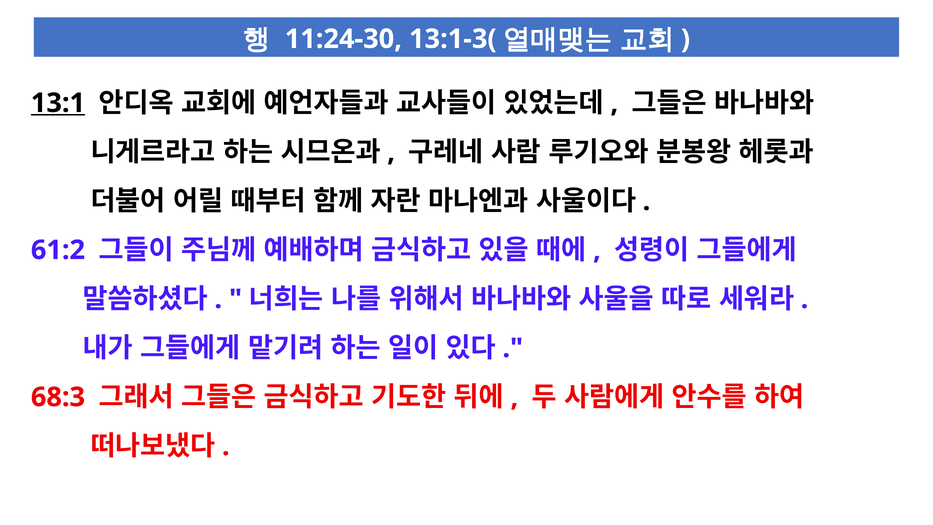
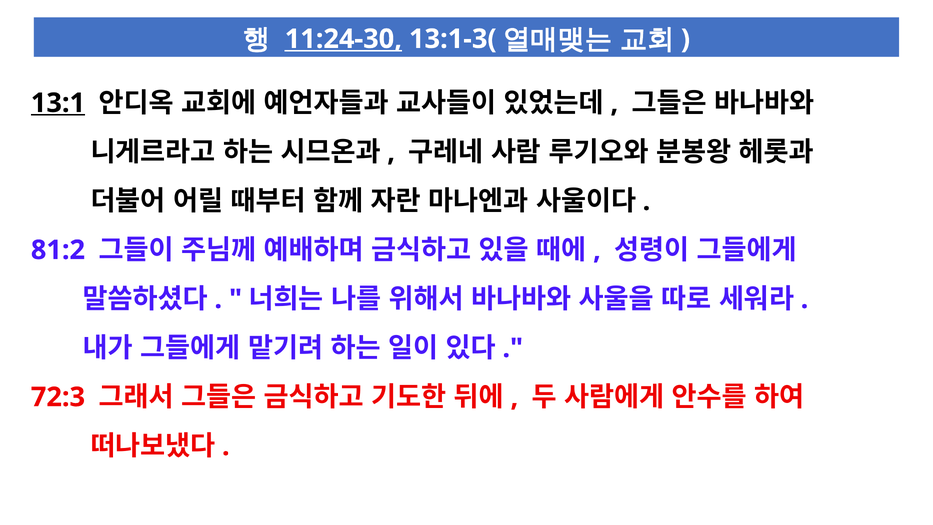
11:24-30 underline: none -> present (343, 39)
61:2: 61:2 -> 81:2 (58, 250)
68:3: 68:3 -> 72:3 (58, 397)
